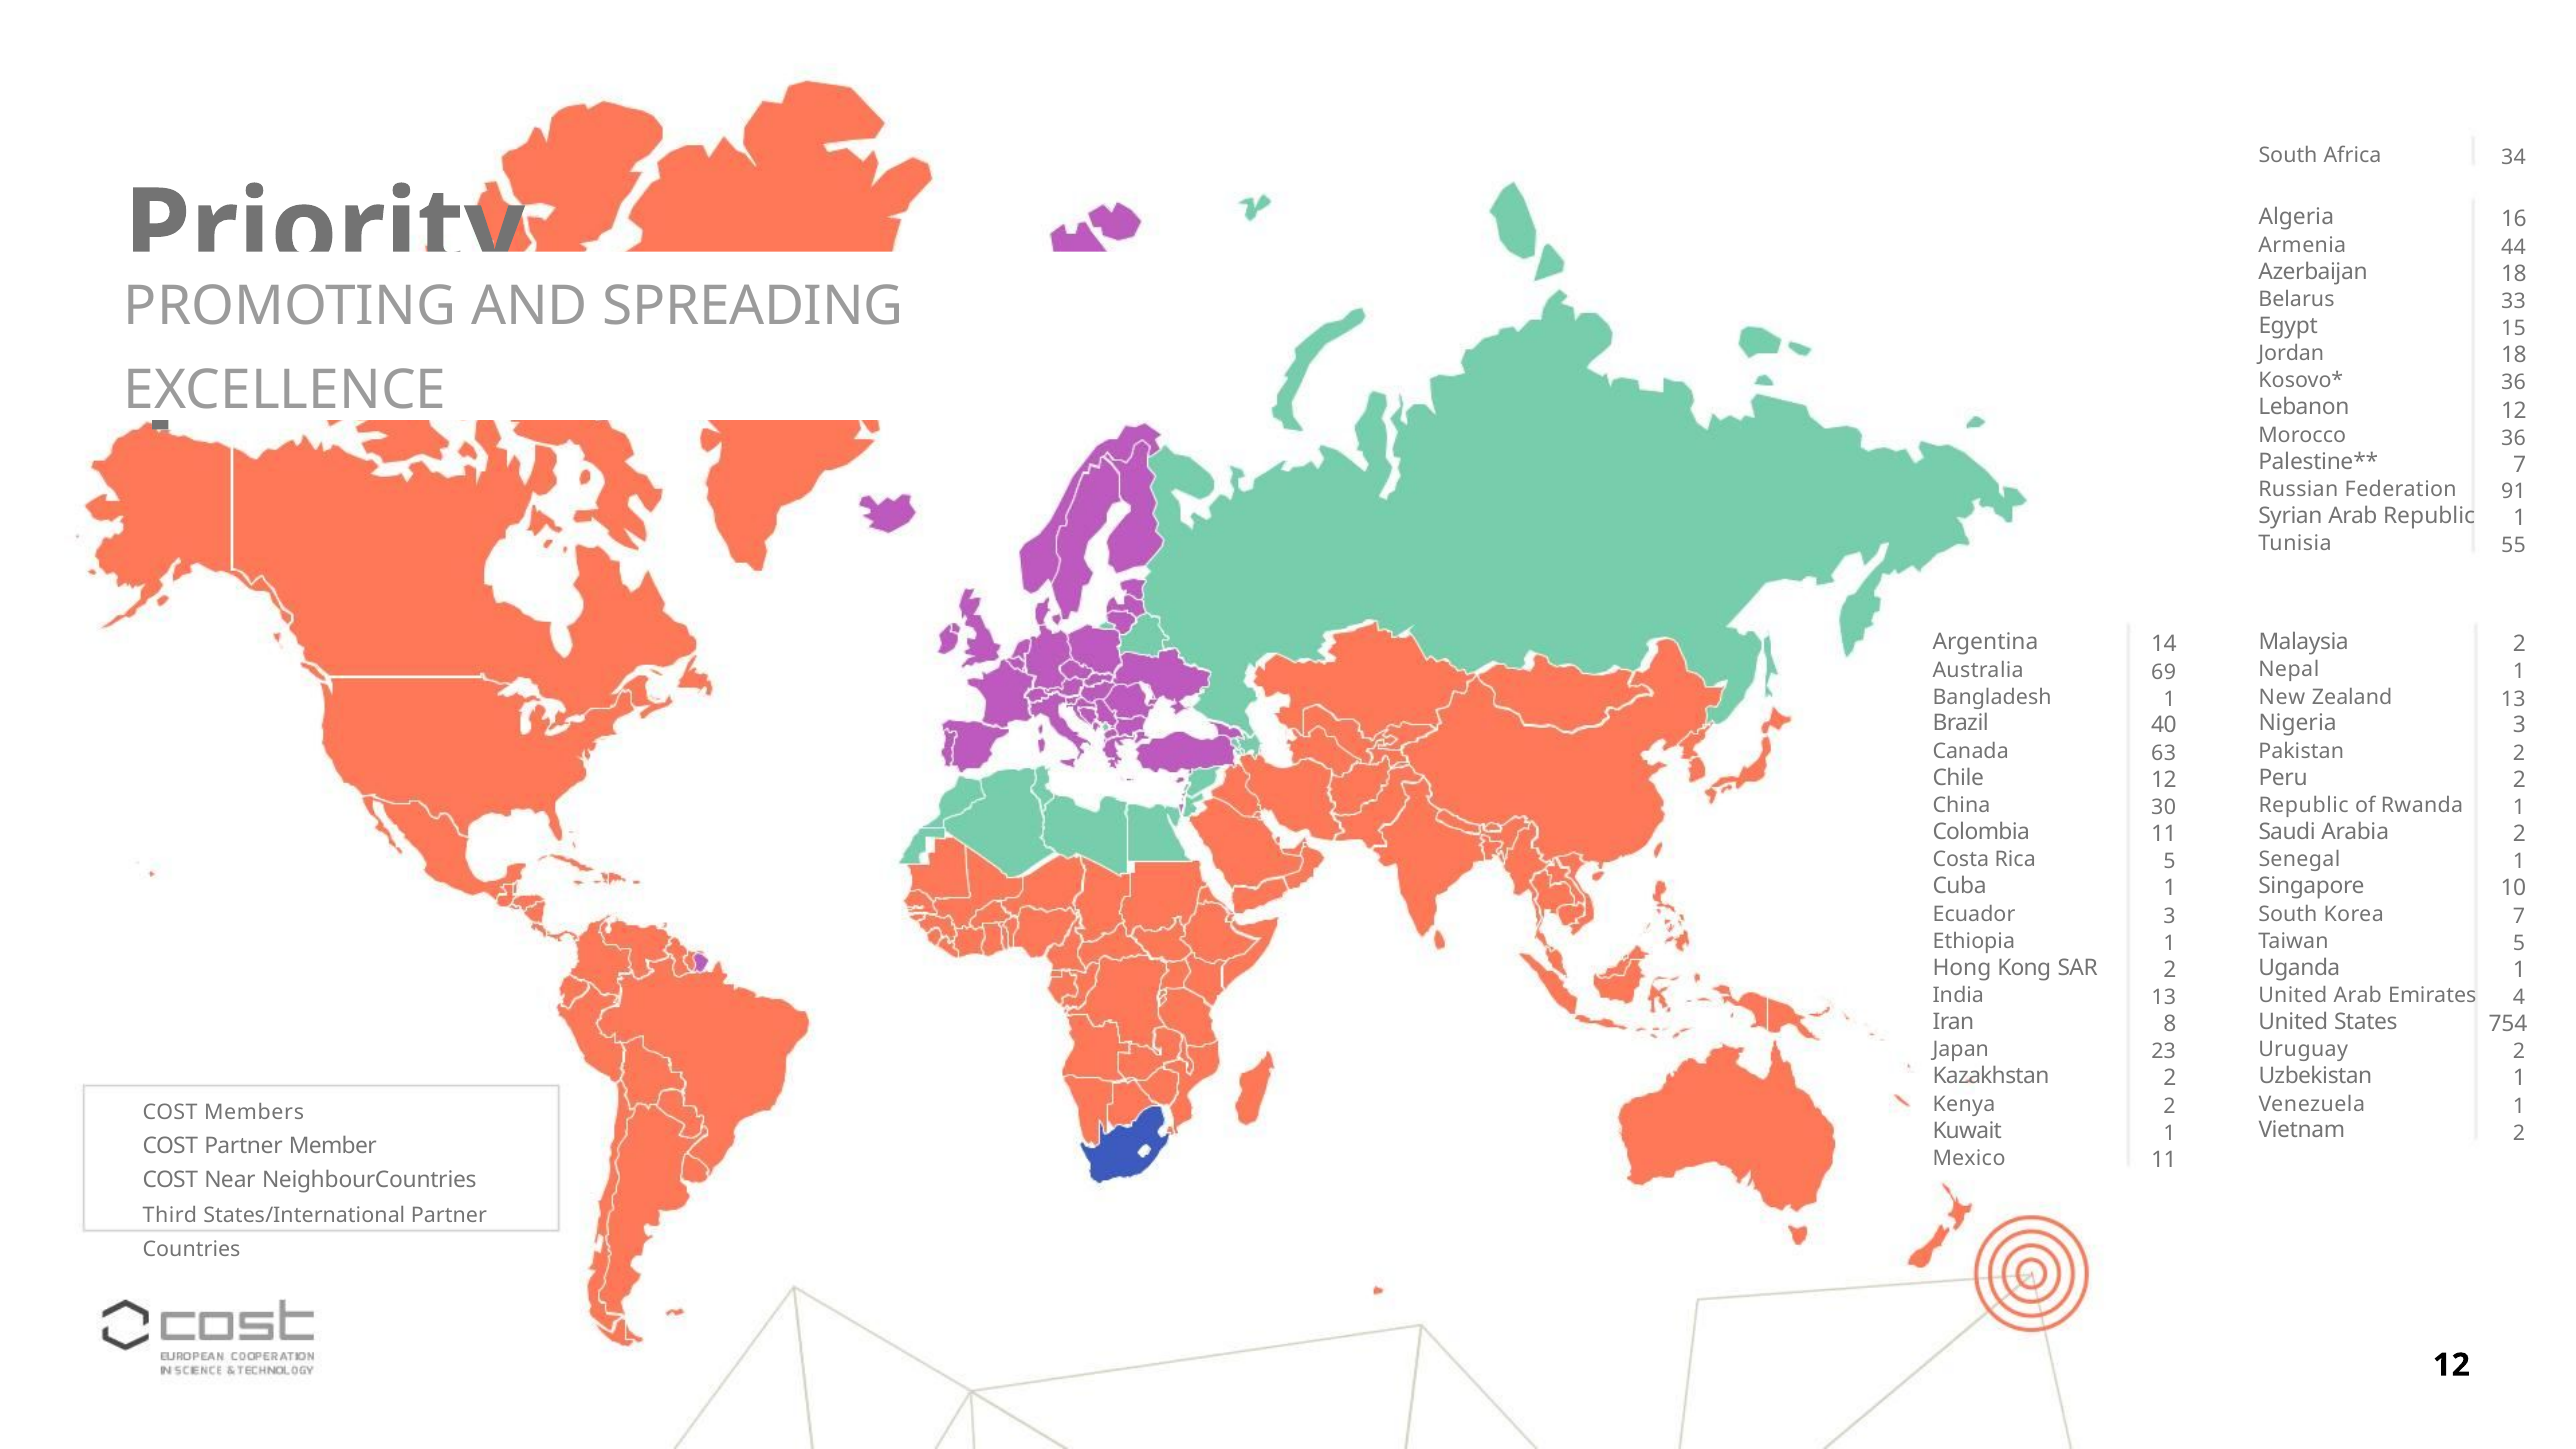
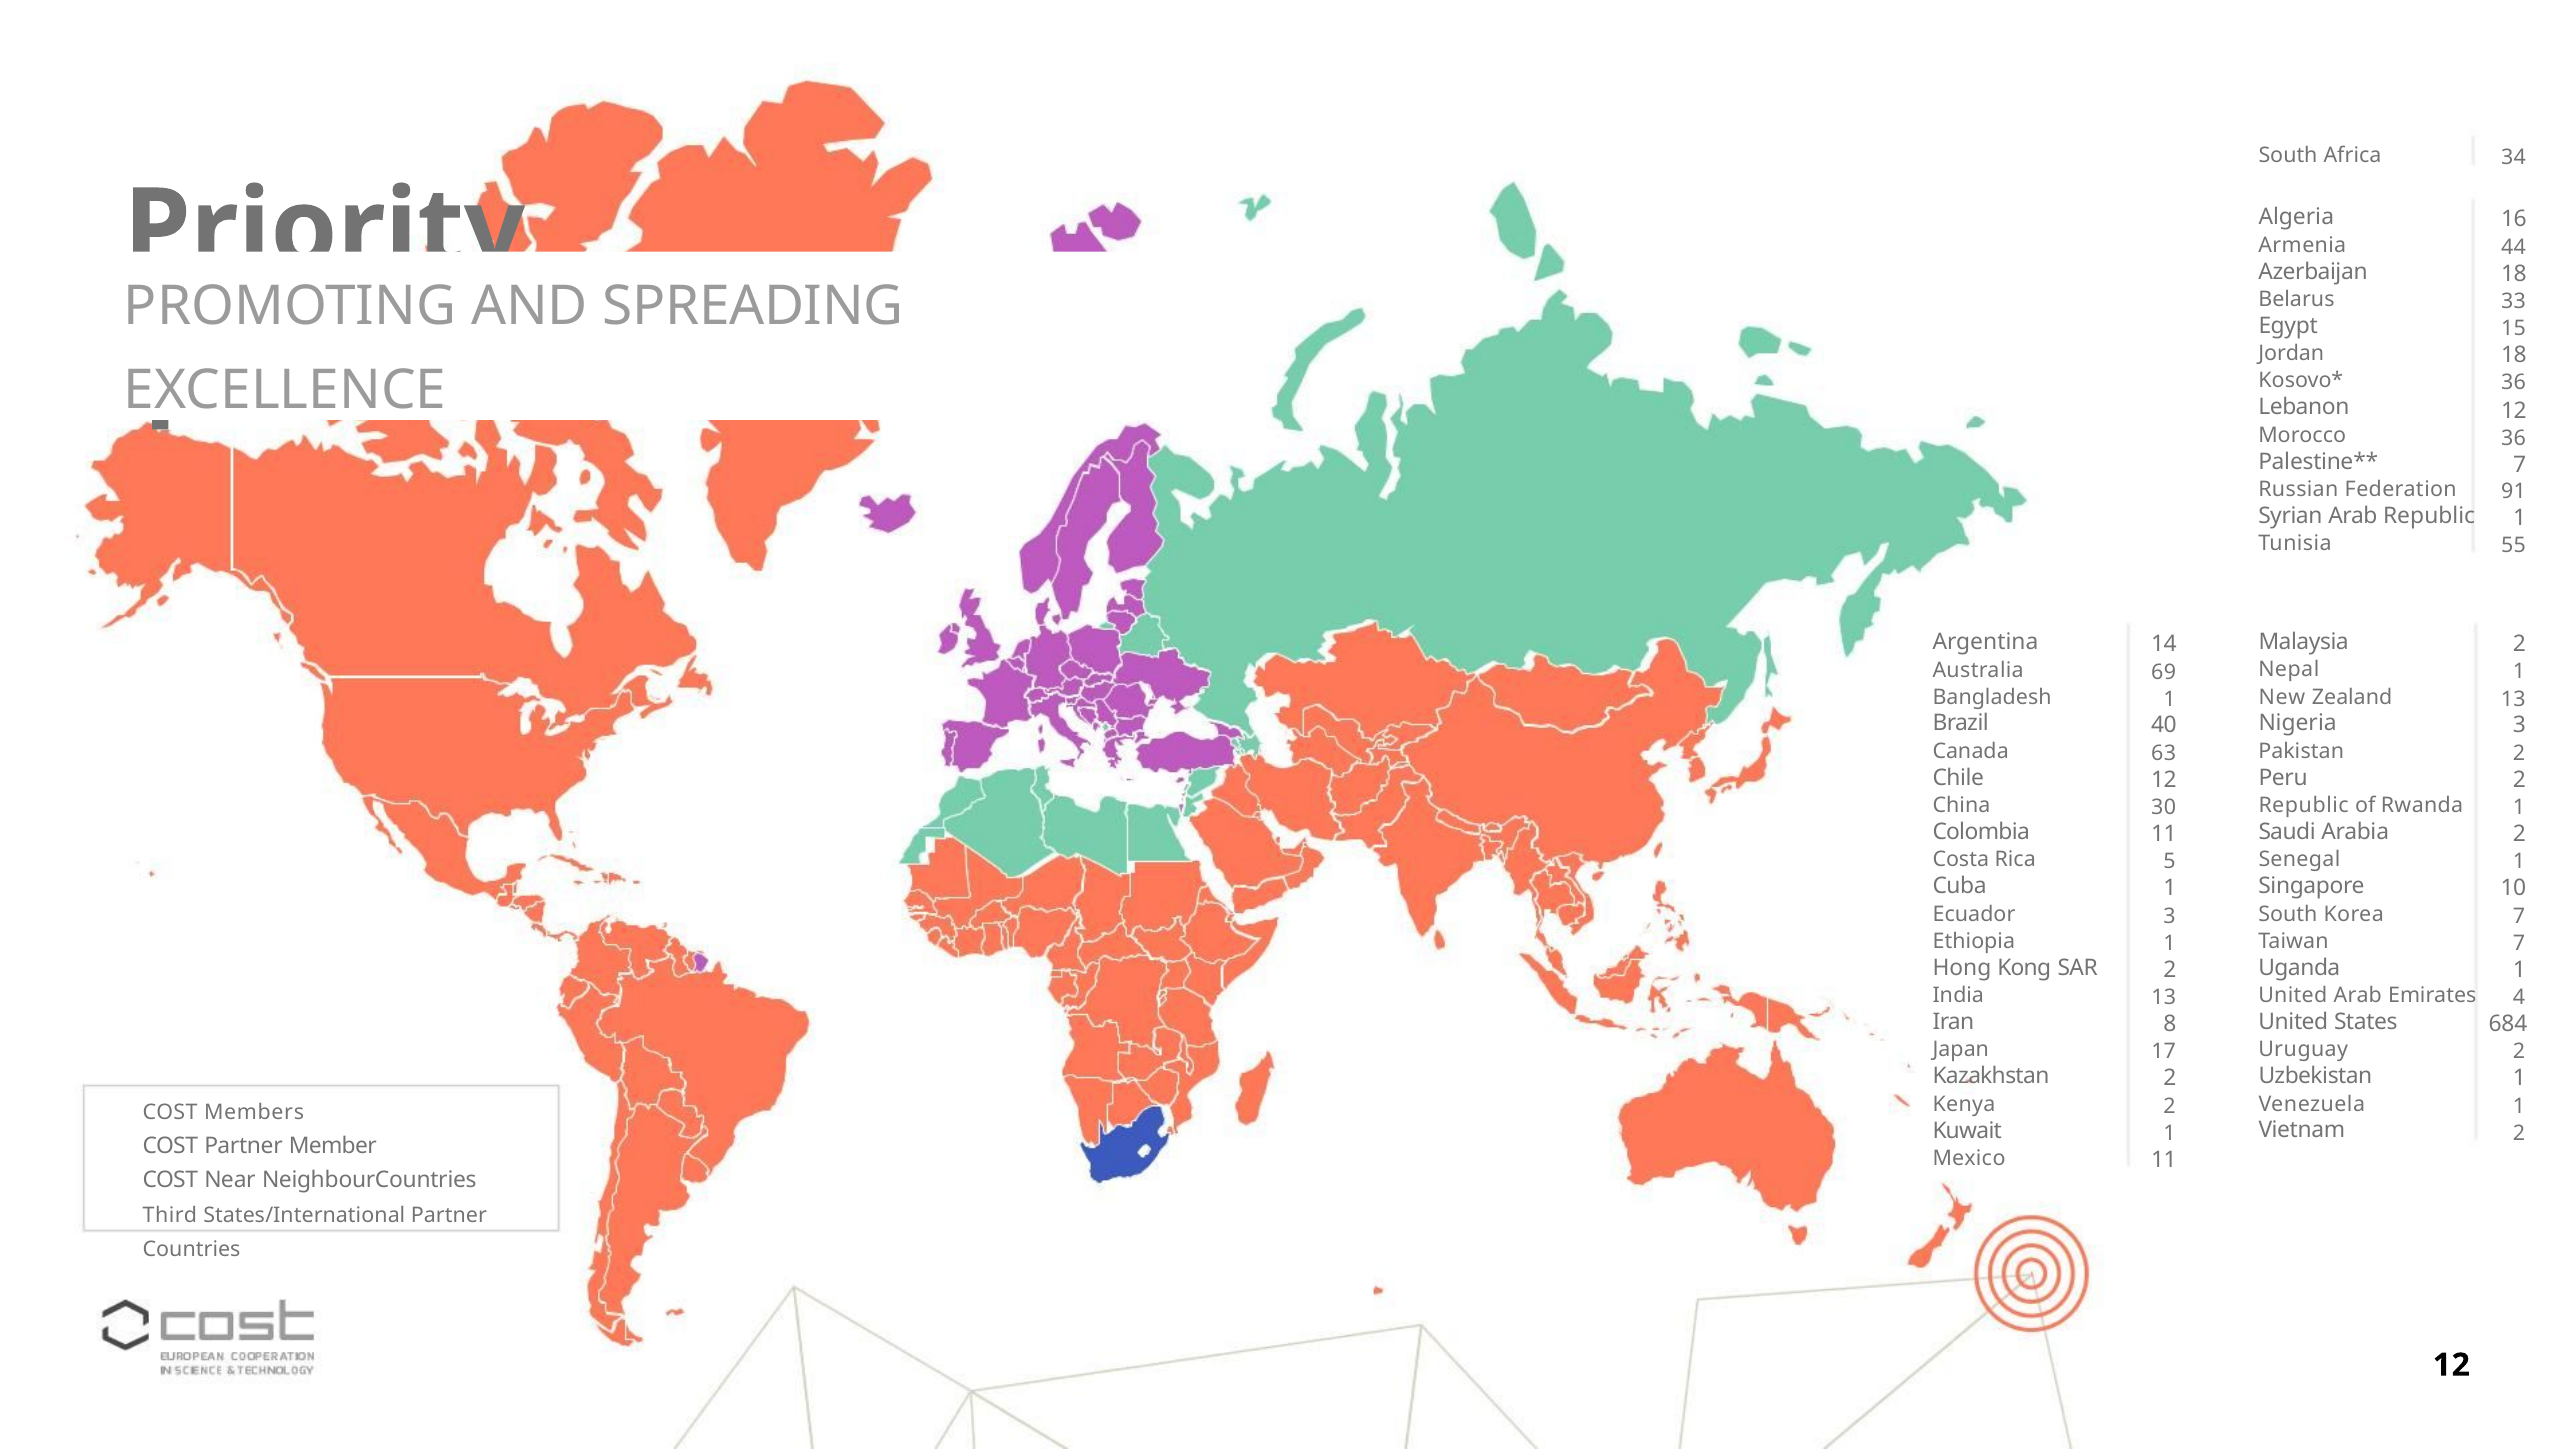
1 5: 5 -> 7 (2519, 943)
754: 754 -> 684 (2508, 1024)
23: 23 -> 17 (2164, 1052)
